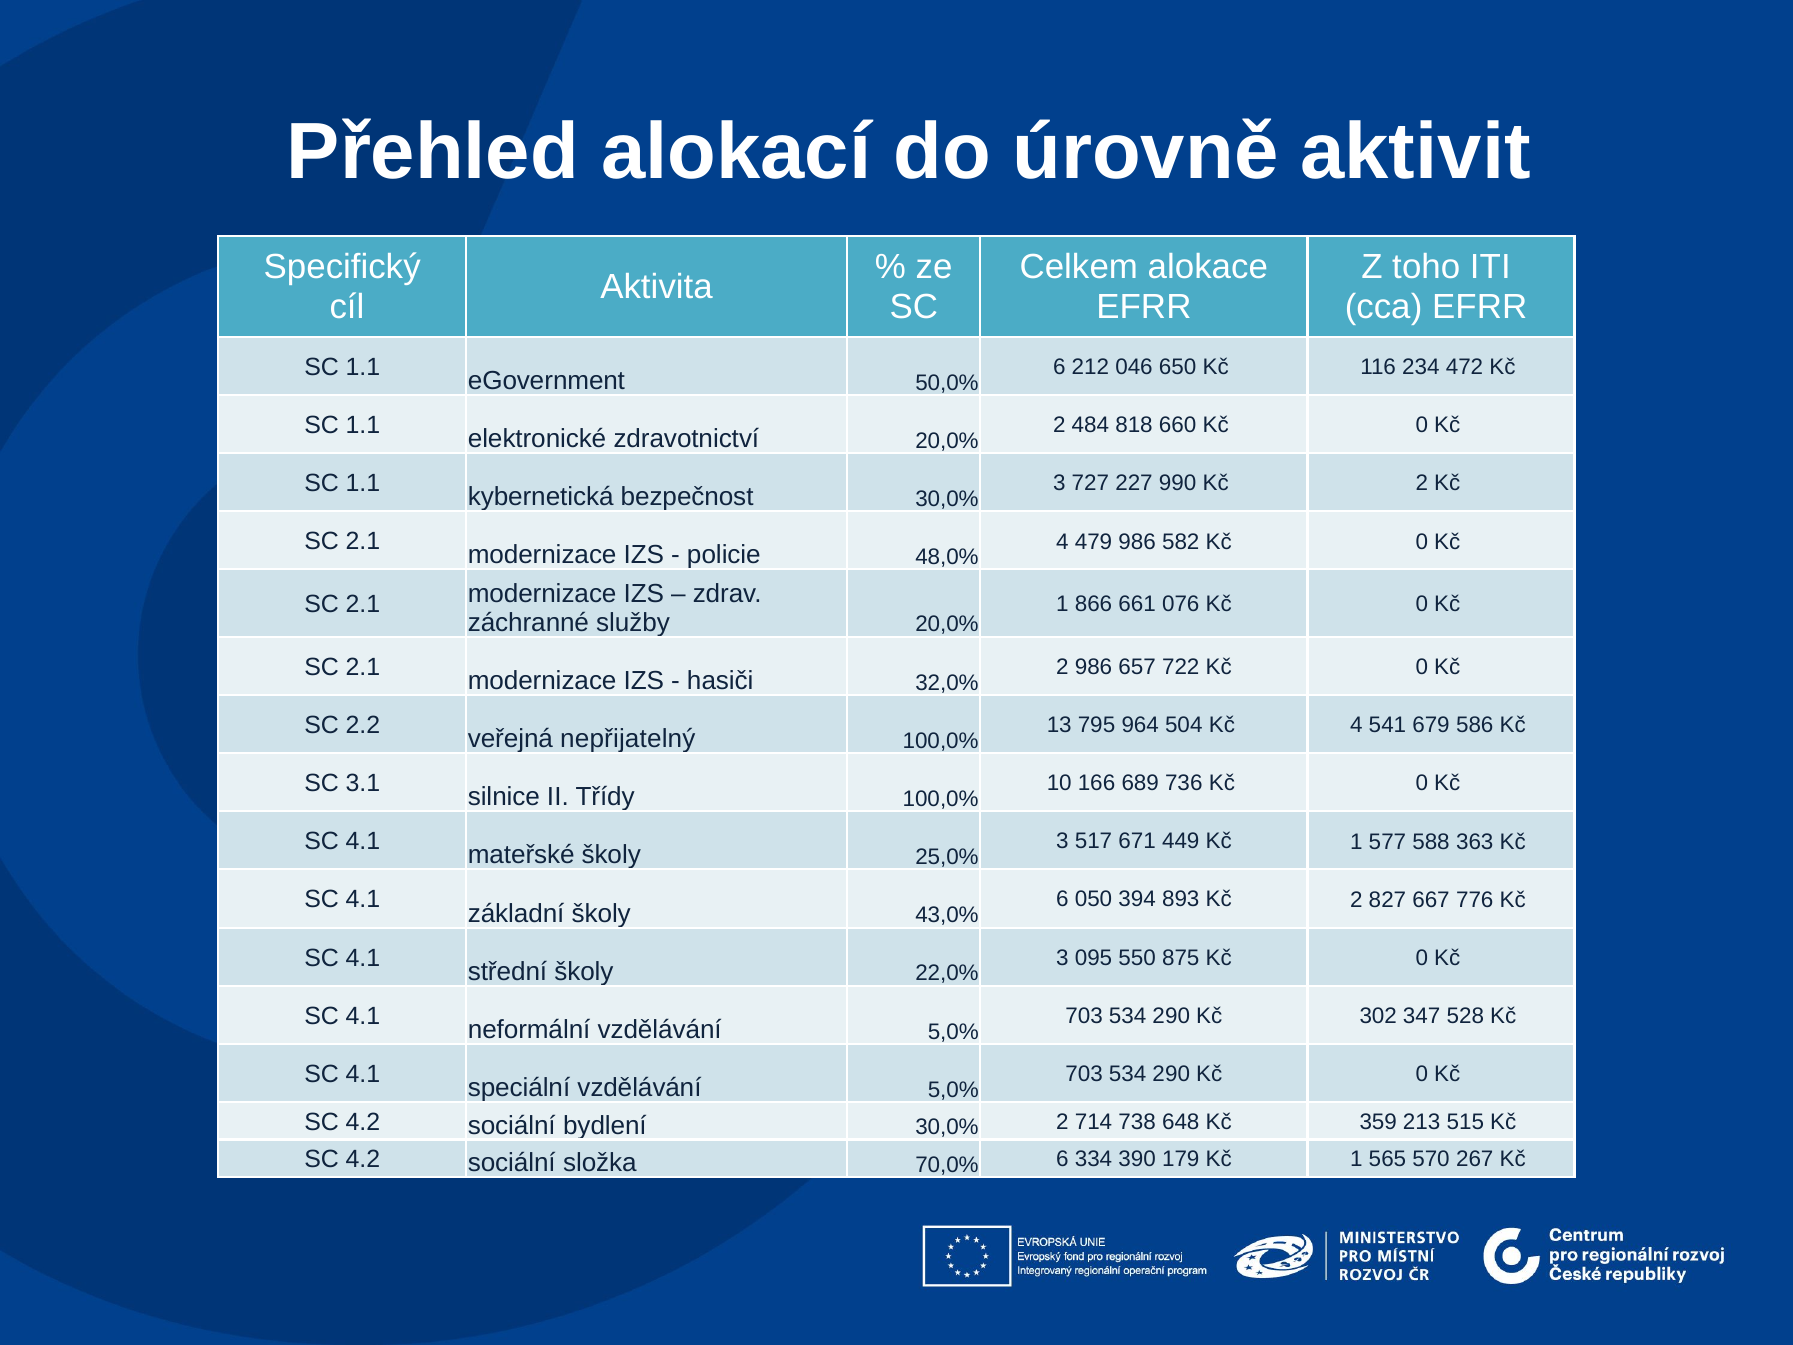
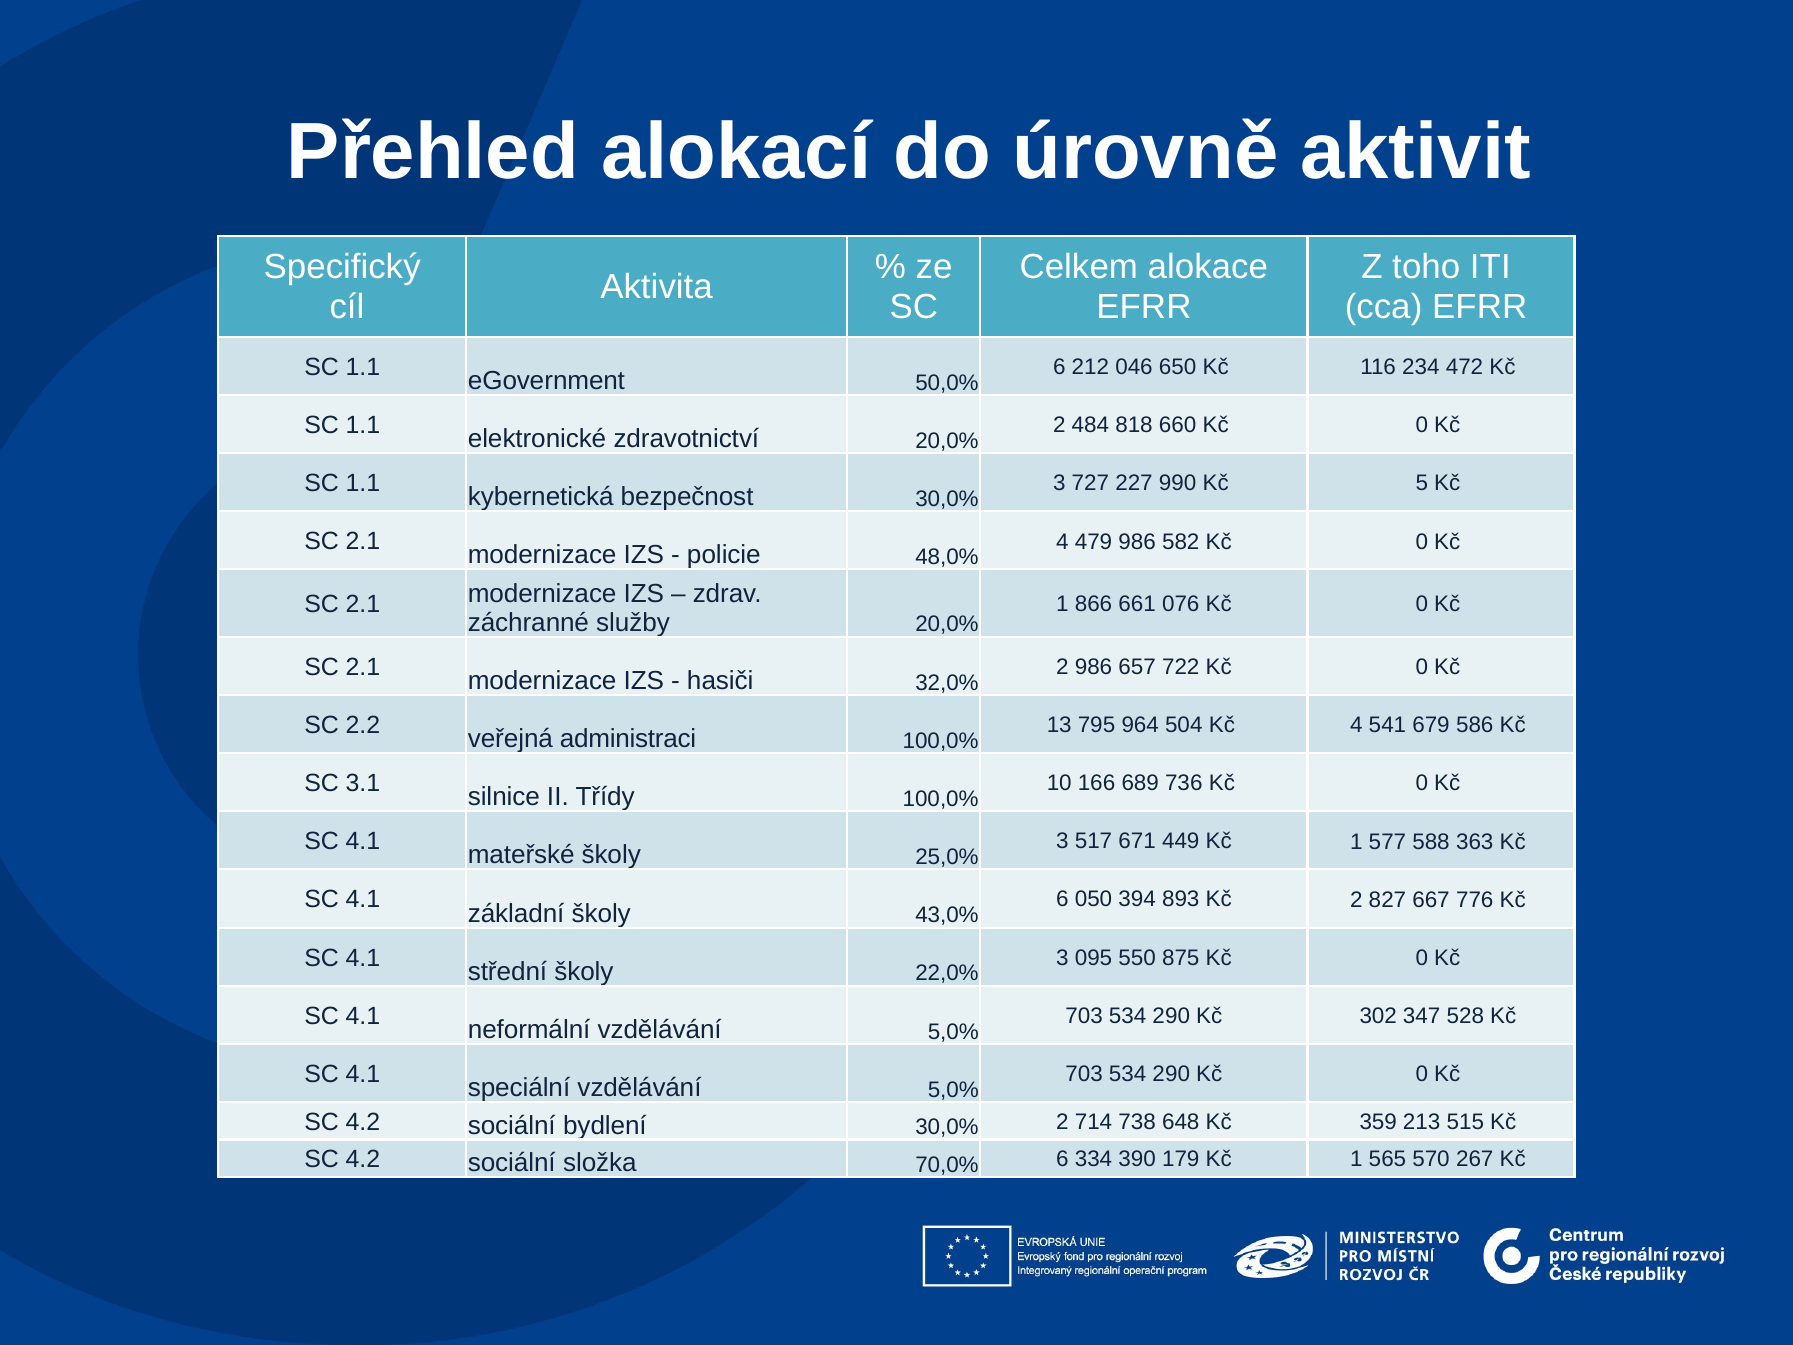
990 Kč 2: 2 -> 5 (1422, 483)
nepřijatelný: nepřijatelný -> administraci (628, 739)
